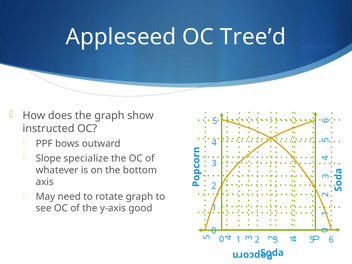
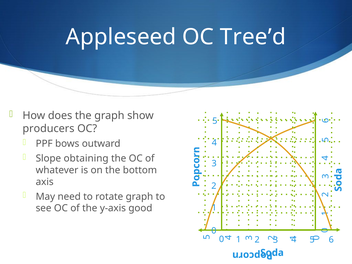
instructed: instructed -> producers (48, 129)
specialize: specialize -> obtaining (86, 158)
